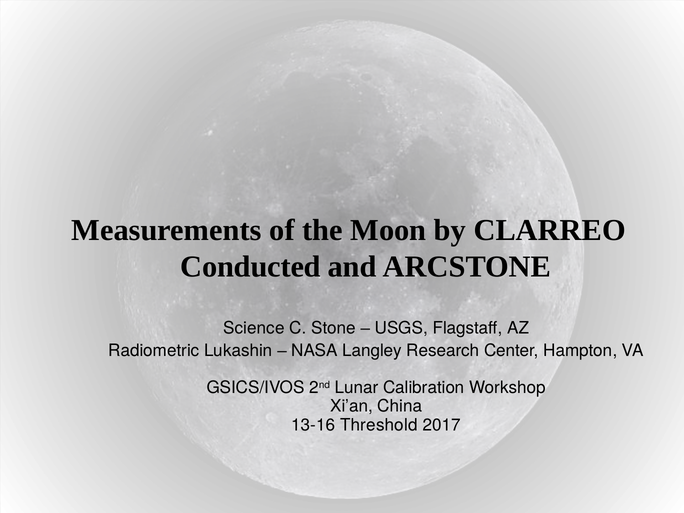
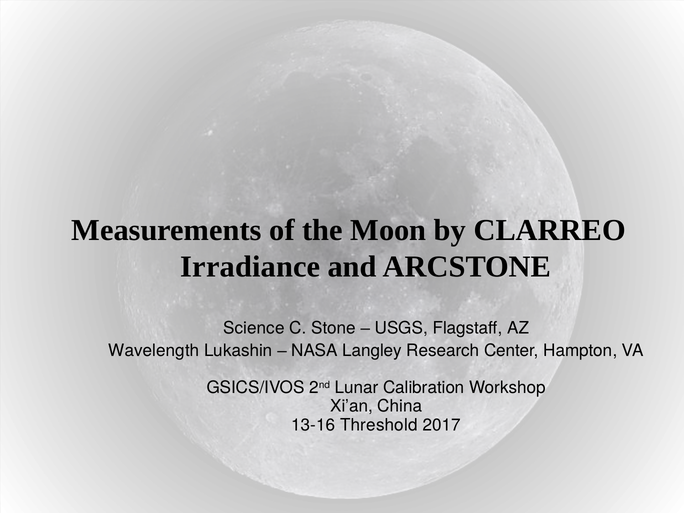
Conducted: Conducted -> Irradiance (250, 267)
Radiometric: Radiometric -> Wavelength (154, 350)
